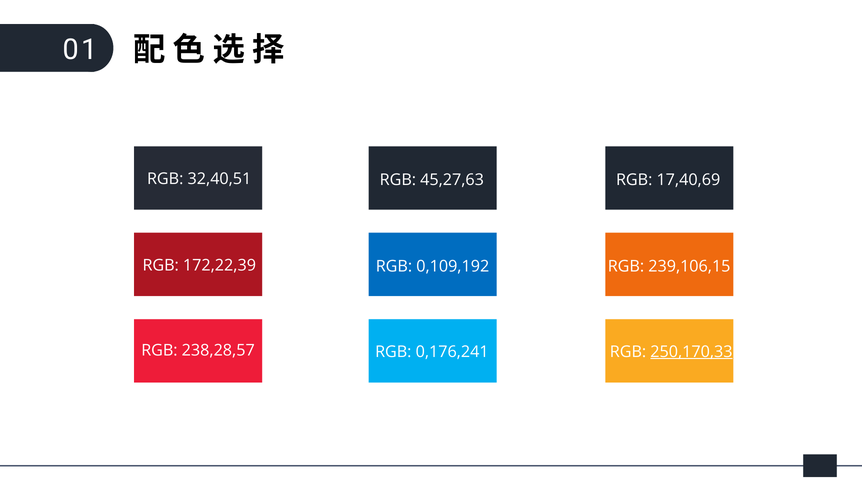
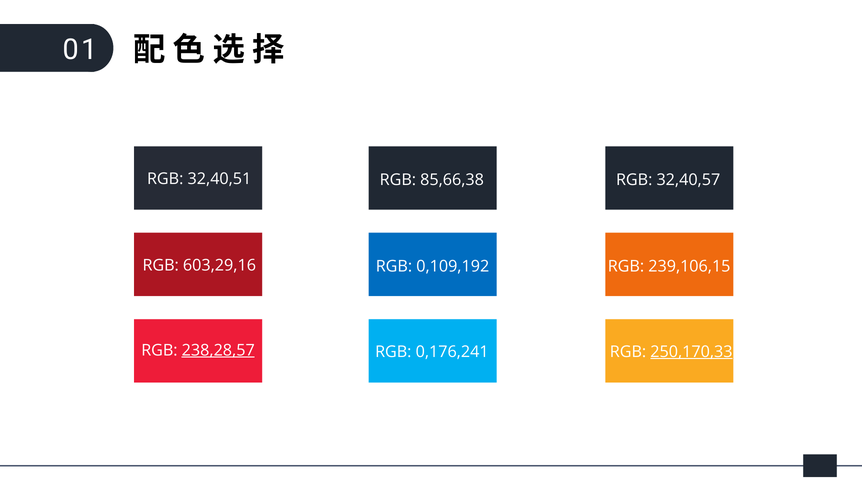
45,27,63: 45,27,63 -> 85,66,38 (452, 180)
17,40,69: 17,40,69 -> 32,40,57 (688, 180)
172,22,39: 172,22,39 -> 603,29,16 (219, 265)
238,28,57 underline: none -> present (218, 350)
